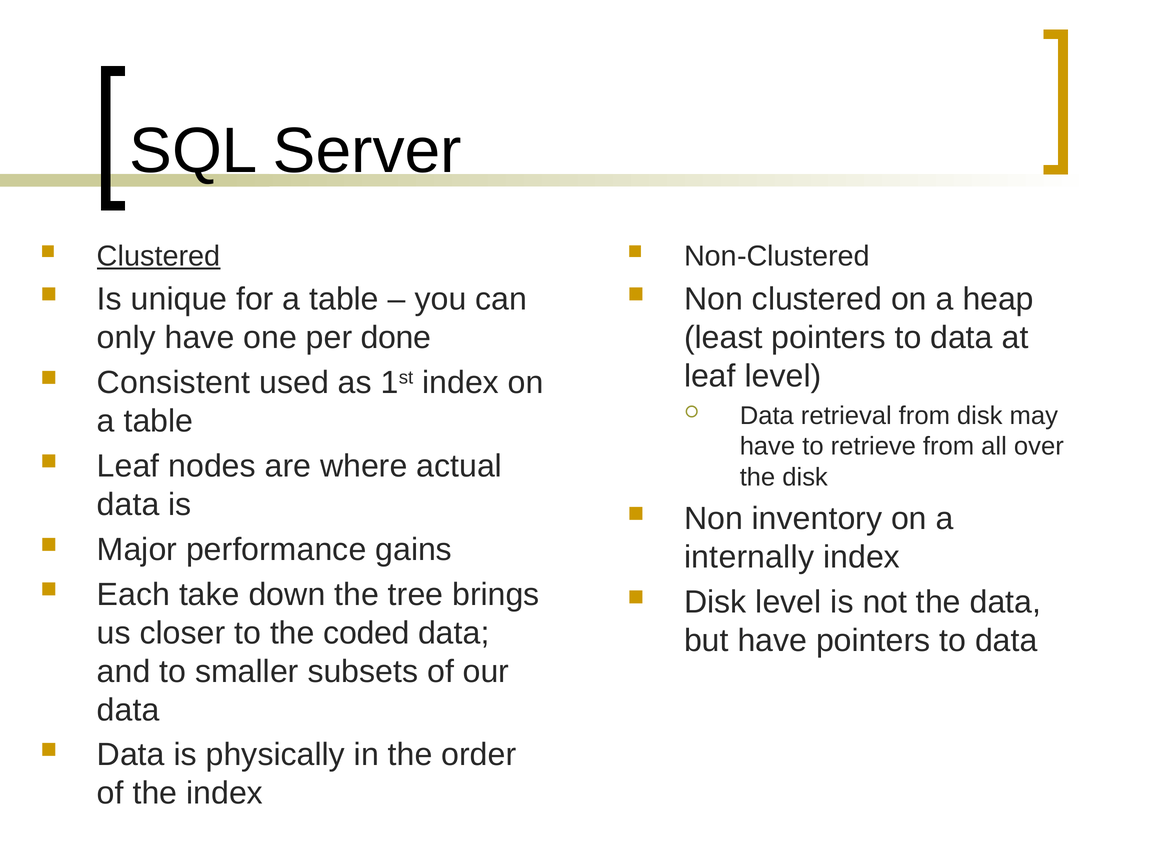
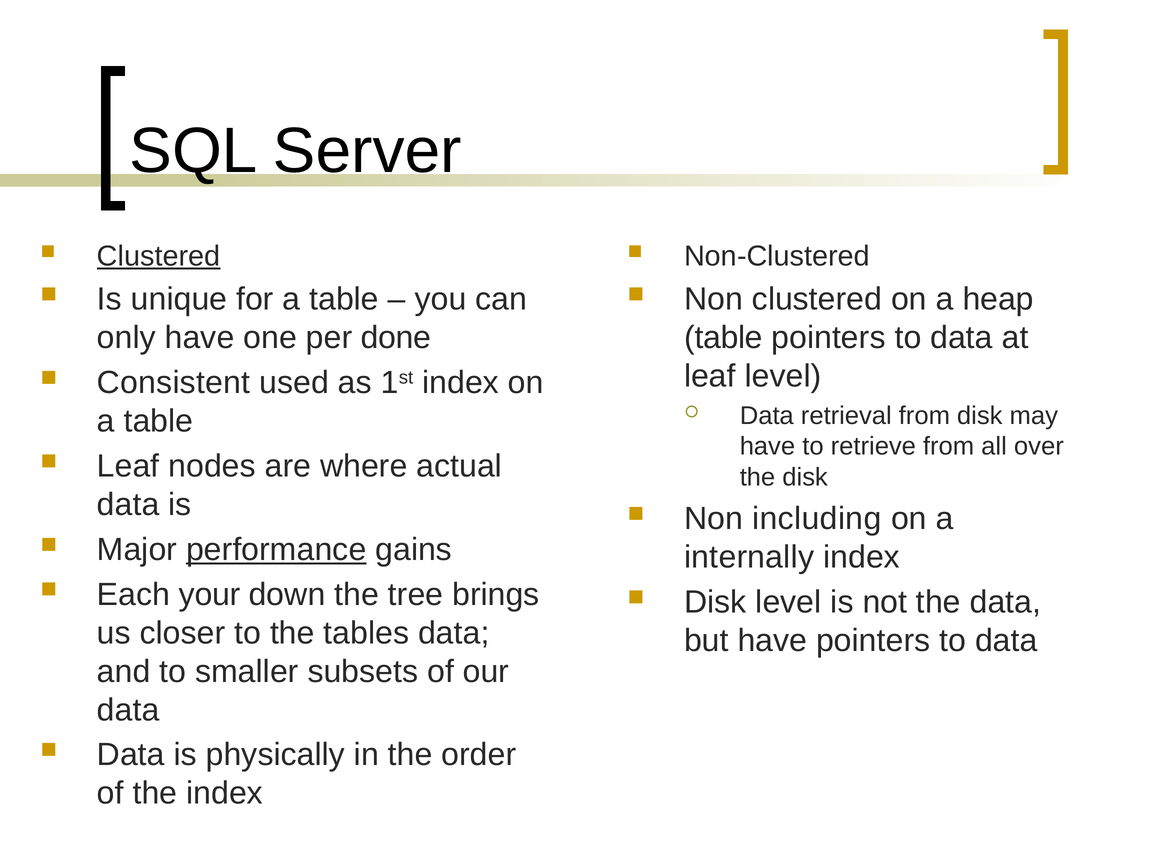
least: least -> table (723, 338)
inventory: inventory -> including (817, 519)
performance underline: none -> present (276, 550)
take: take -> your (210, 595)
coded: coded -> tables (366, 633)
